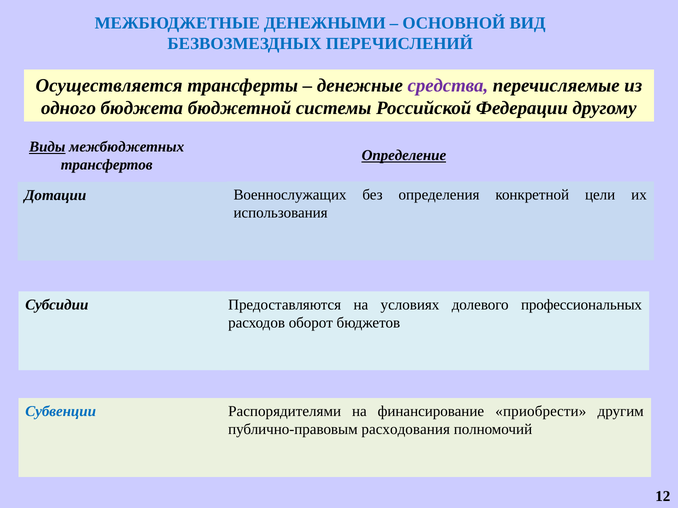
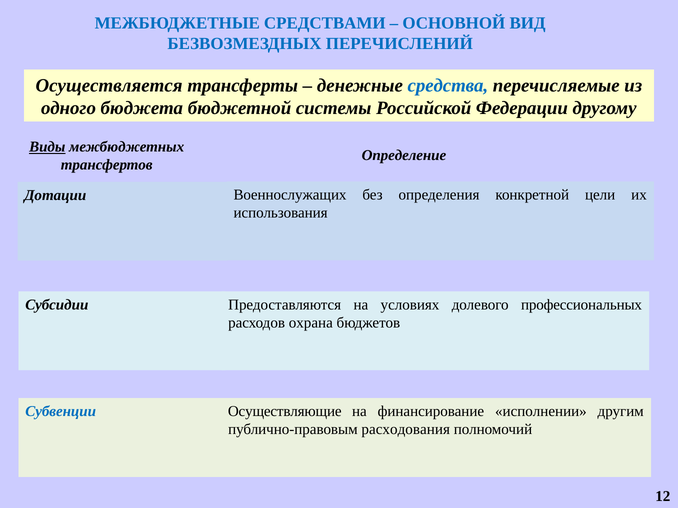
ДЕНЕЖНЫМИ: ДЕНЕЖНЫМИ -> СРЕДСТВАМИ (325, 23)
средства colour: purple -> blue (448, 86)
Определение underline: present -> none (404, 156)
оборот: оборот -> охрана (311, 323)
Распорядителями: Распорядителями -> Осуществляющие (285, 412)
приобрести: приобрести -> исполнении (541, 412)
